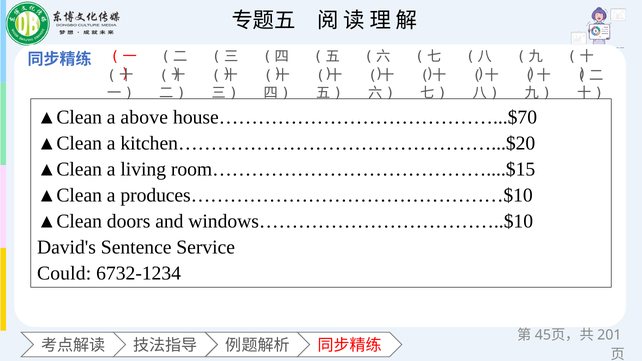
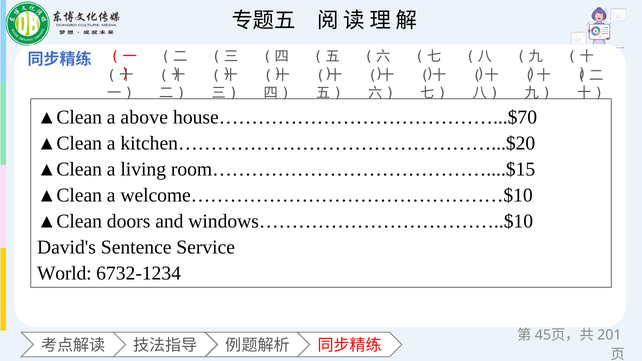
produces…………………………………………$10: produces…………………………………………$10 -> welcome…………………………………………$10 (327, 195)
Could: Could -> World (64, 274)
